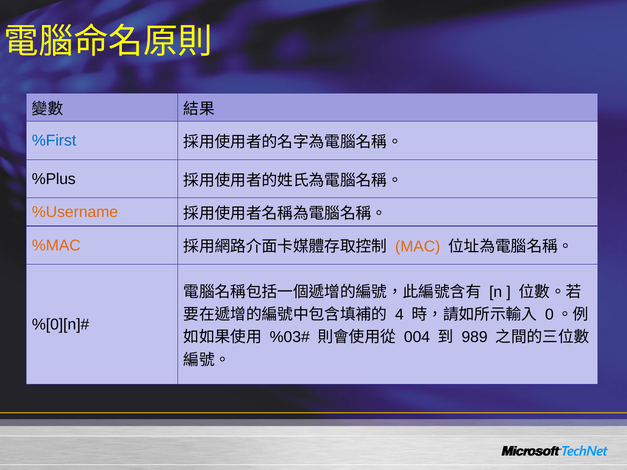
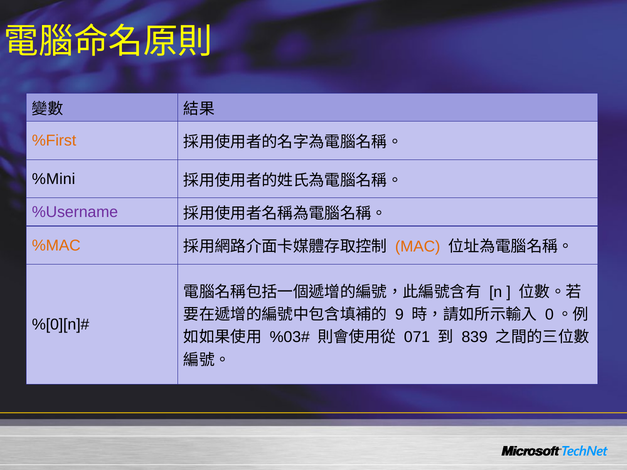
%First colour: blue -> orange (54, 141)
%Plus: %Plus -> %Mini (54, 179)
%Username colour: orange -> purple (75, 212)
4: 4 -> 9 (399, 315)
004: 004 -> 071 (417, 337)
989: 989 -> 839 (475, 337)
